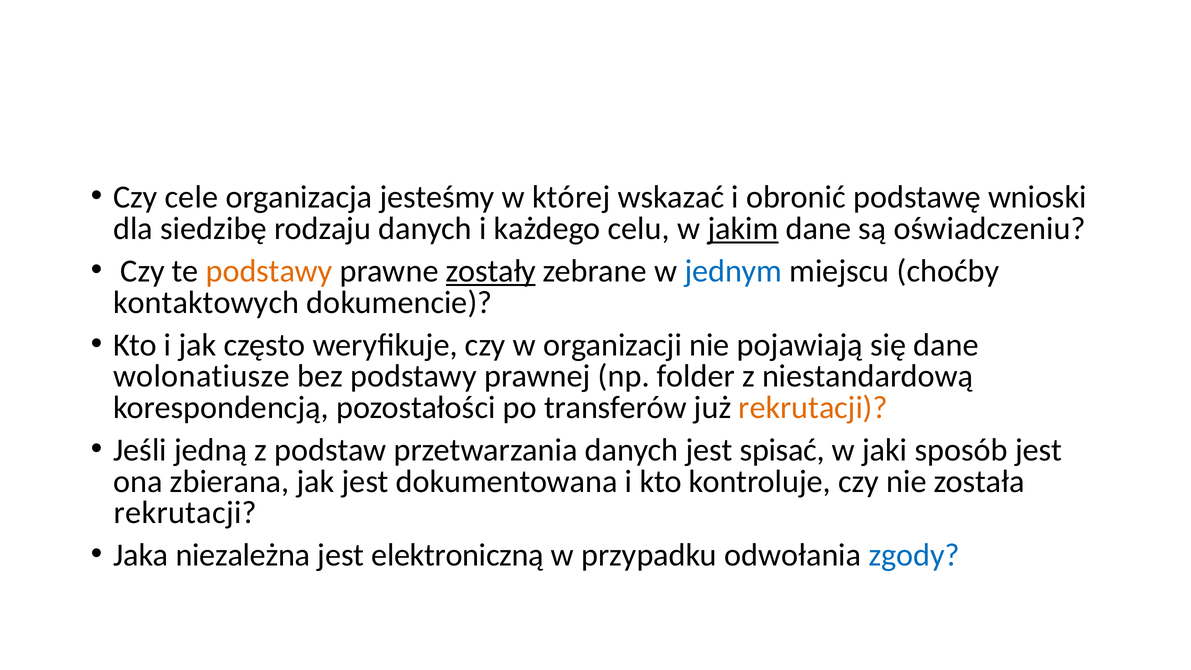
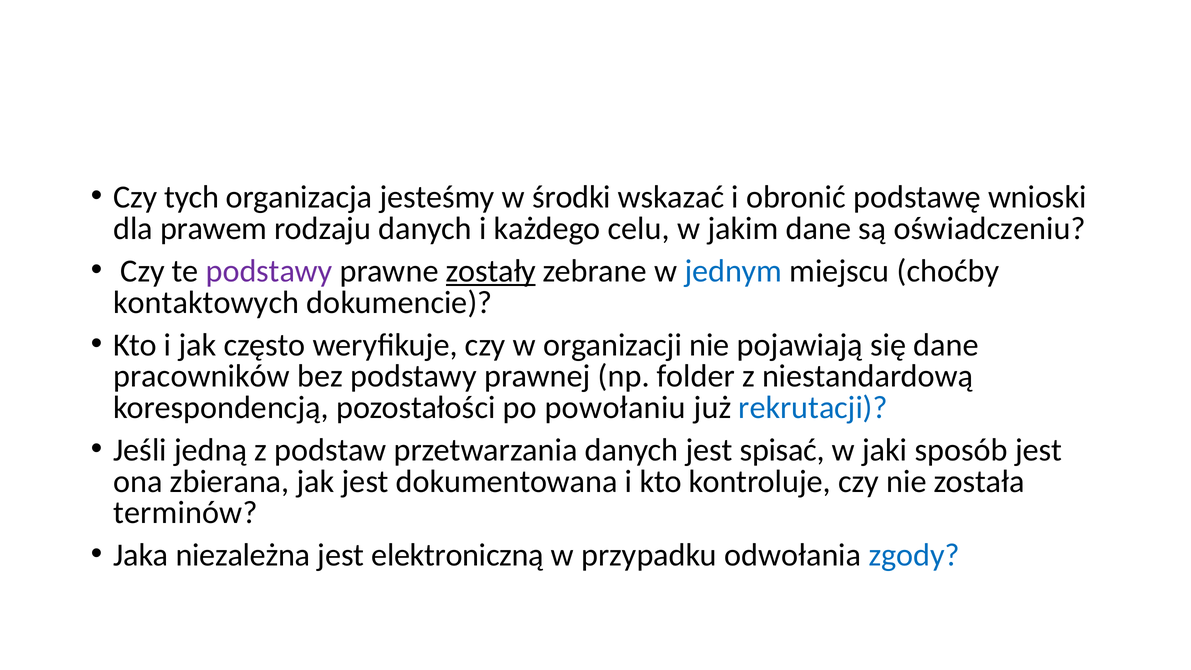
cele: cele -> tych (192, 197)
której: której -> środki (571, 197)
siedzibę: siedzibę -> prawem (214, 229)
jakim underline: present -> none (743, 229)
podstawy colour: orange -> purple (269, 271)
wolonatiusze: wolonatiusze -> pracowników (202, 376)
transferów: transferów -> powołaniu (615, 408)
rekrutacji colour: orange -> blue (813, 408)
rekrutacji: rekrutacji -> terminów (185, 513)
